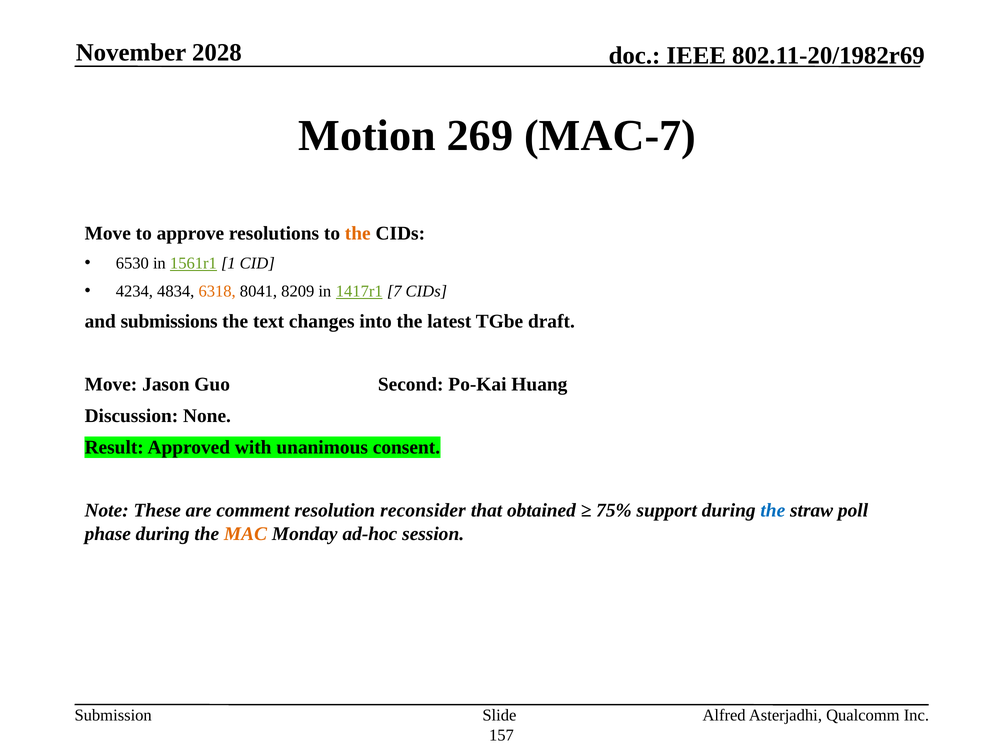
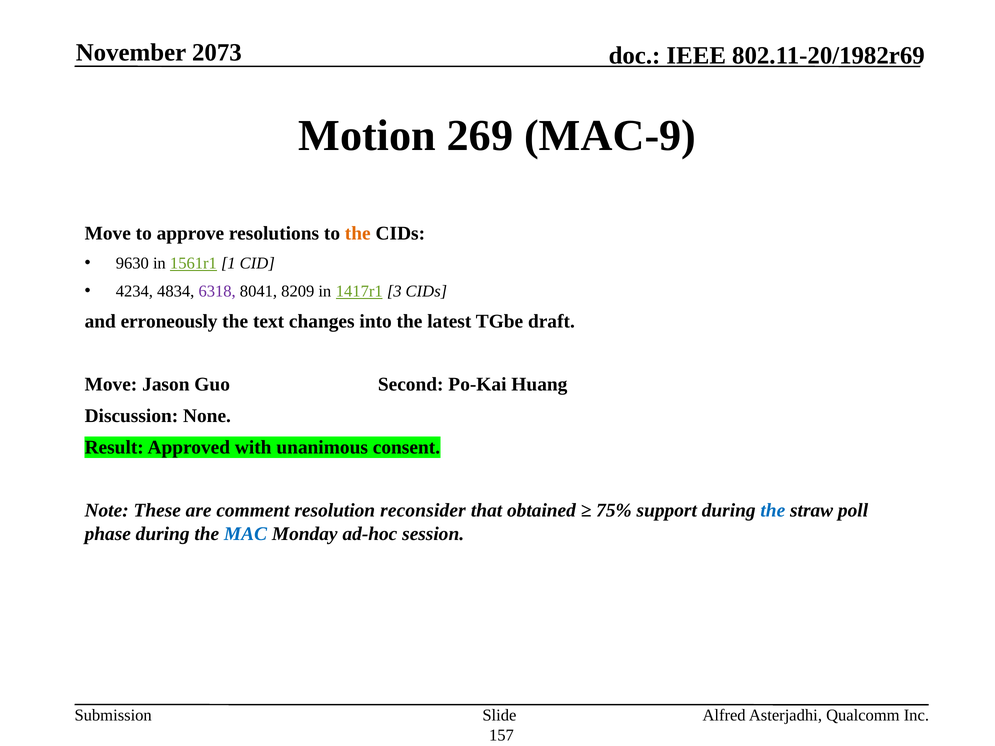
2028: 2028 -> 2073 (217, 53)
MAC-7: MAC-7 -> MAC-9 (610, 136)
6530: 6530 -> 9630 (132, 263)
6318 colour: orange -> purple (217, 291)
7: 7 -> 3 (394, 291)
submissions: submissions -> erroneously (169, 321)
MAC colour: orange -> blue (245, 534)
